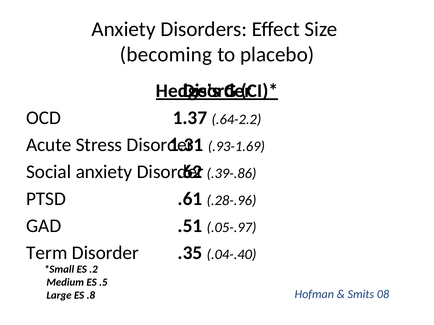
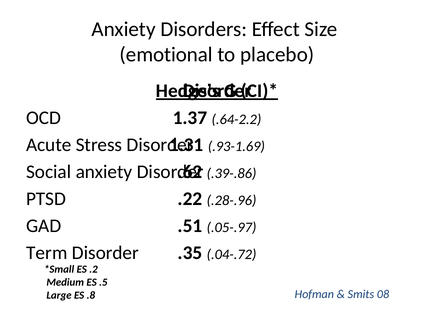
becoming: becoming -> emotional (166, 55)
.61: .61 -> .22 (190, 199)
.04-.40: .04-.40 -> .04-.72 (232, 255)
